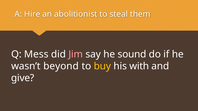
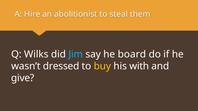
Mess: Mess -> Wilks (36, 54)
Jim colour: pink -> light blue (76, 54)
sound: sound -> board (132, 54)
beyond: beyond -> dressed (61, 66)
